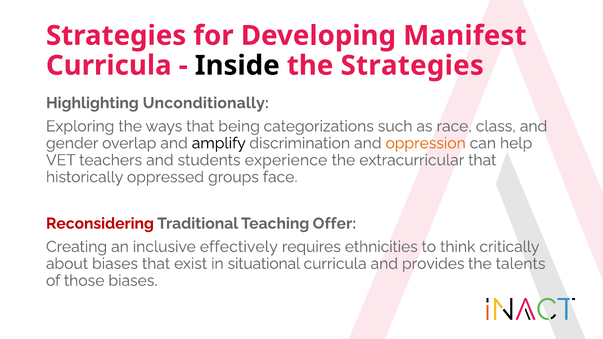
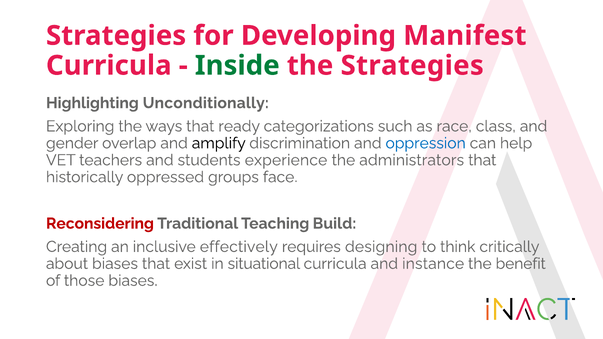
Inside colour: black -> green (237, 66)
being: being -> ready (239, 126)
oppression colour: orange -> blue (426, 143)
extracurricular: extracurricular -> administrators (412, 160)
Offer: Offer -> Build (334, 224)
ethnicities: ethnicities -> designing (381, 247)
provides: provides -> instance (433, 264)
talents: talents -> benefit (521, 264)
